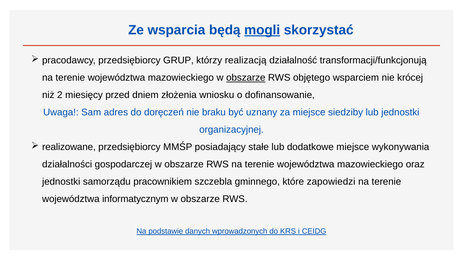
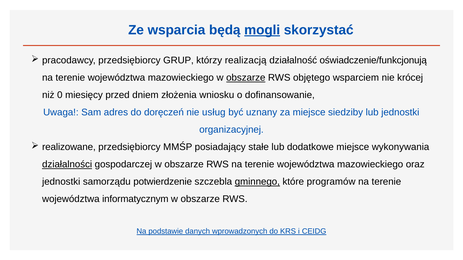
transformacji/funkcjonują: transformacji/funkcjonują -> oświadczenie/funkcjonują (373, 61)
2: 2 -> 0 (60, 95)
braku: braku -> usług (214, 113)
działalności underline: none -> present (67, 165)
pracownikiem: pracownikiem -> potwierdzenie (163, 182)
gminnego underline: none -> present (257, 182)
zapowiedzi: zapowiedzi -> programów (331, 182)
